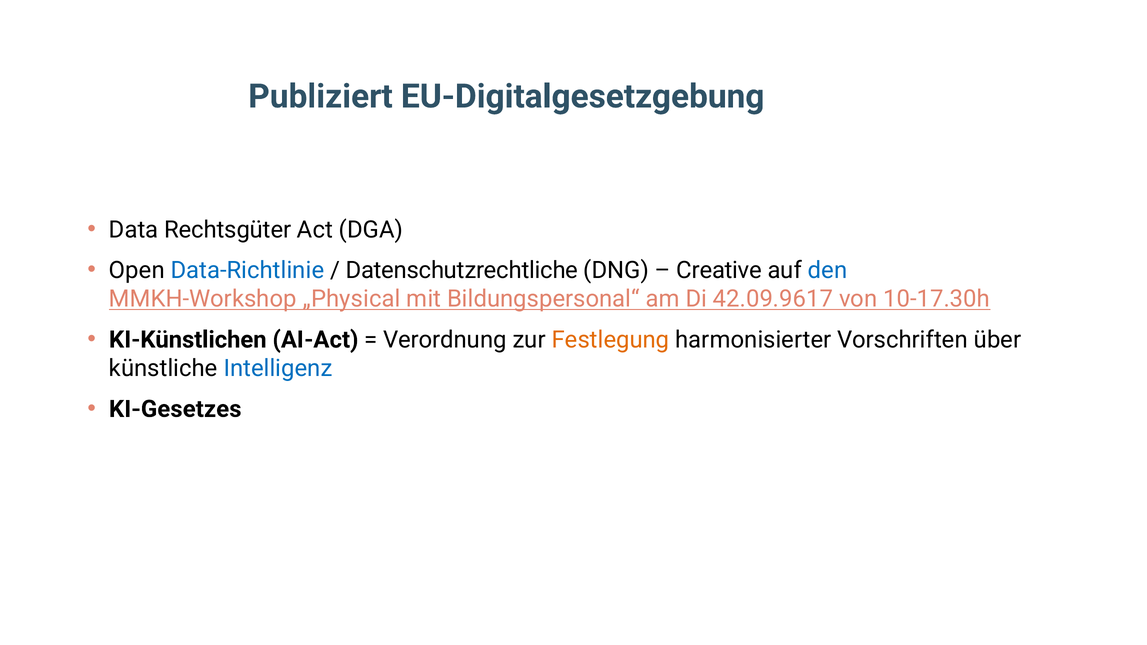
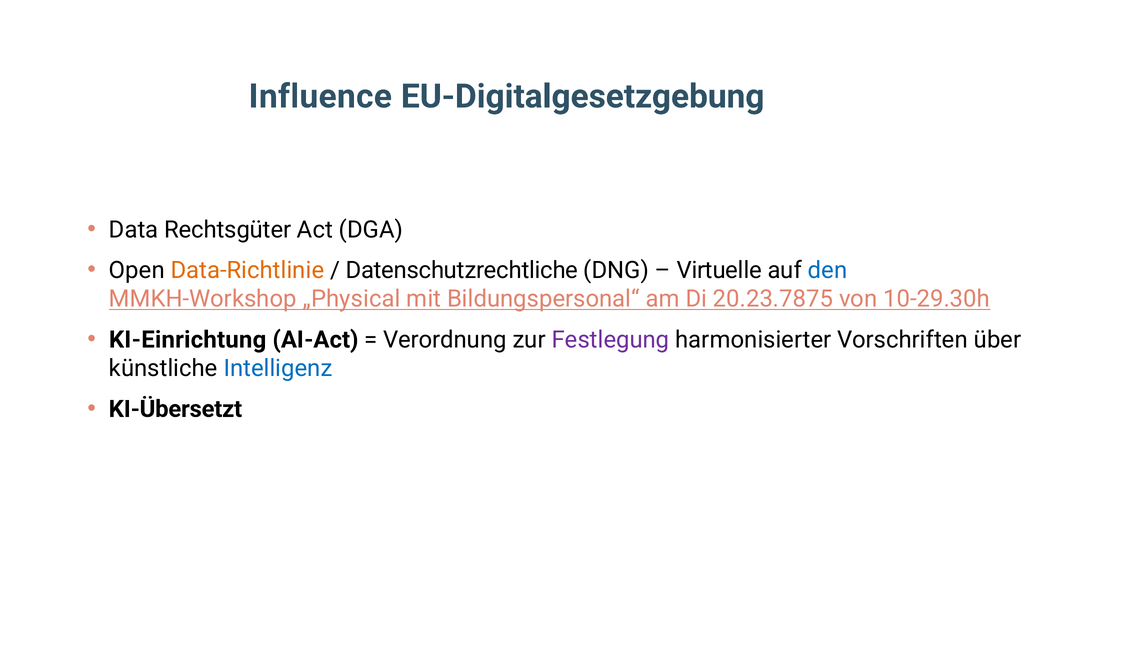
Publiziert: Publiziert -> Influence (320, 96)
Data-Richtlinie colour: blue -> orange (247, 270)
Creative: Creative -> Virtuelle (719, 270)
42.09.9617: 42.09.9617 -> 20.23.7875 (773, 299)
10-17.30h: 10-17.30h -> 10-29.30h (937, 299)
KI-Künstlichen: KI-Künstlichen -> KI-Einrichtung (188, 340)
Festlegung colour: orange -> purple (611, 340)
KI-Gesetzes: KI-Gesetzes -> KI-Übersetzt (175, 409)
